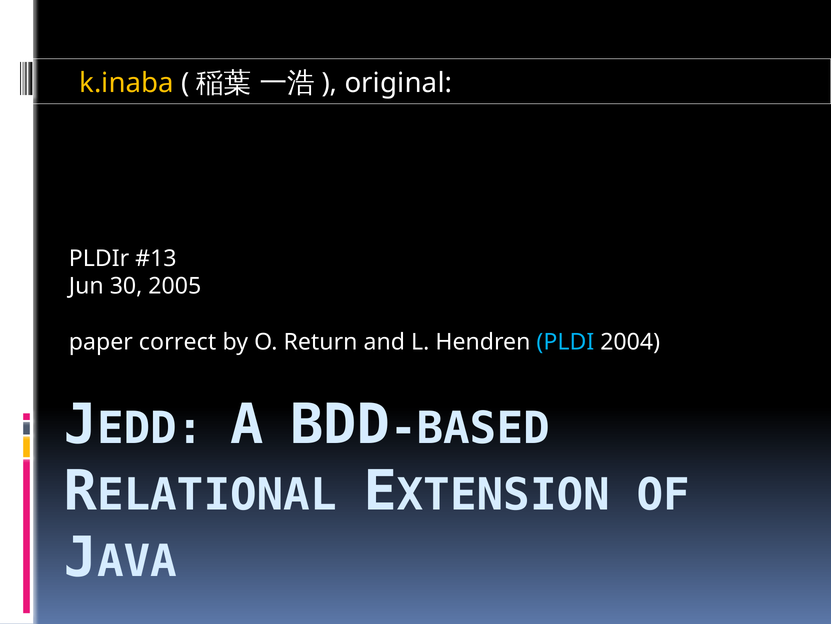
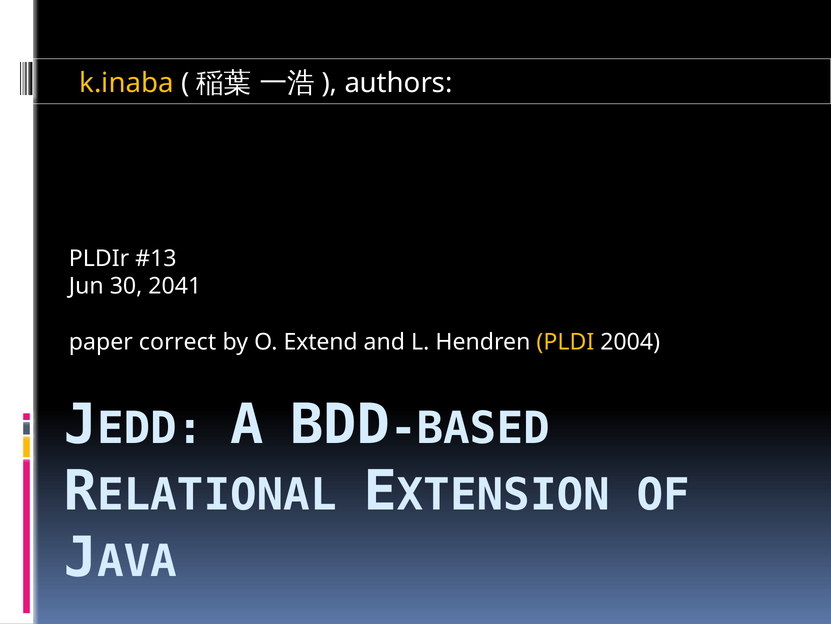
original: original -> authors (398, 83)
2005: 2005 -> 2041 (175, 286)
Return: Return -> Extend (321, 341)
PLDI colour: light blue -> yellow (565, 341)
